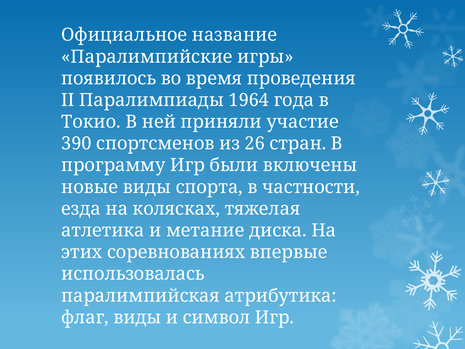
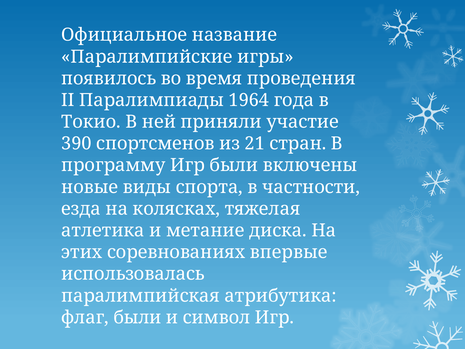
26: 26 -> 21 (255, 144)
флаг виды: виды -> были (137, 317)
